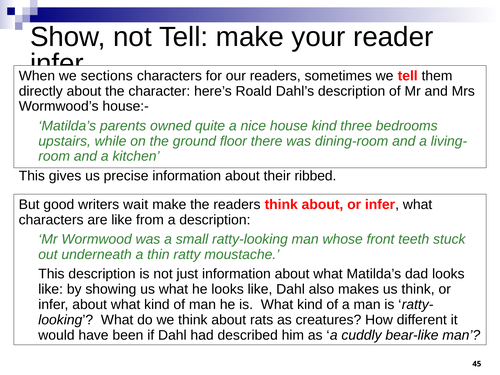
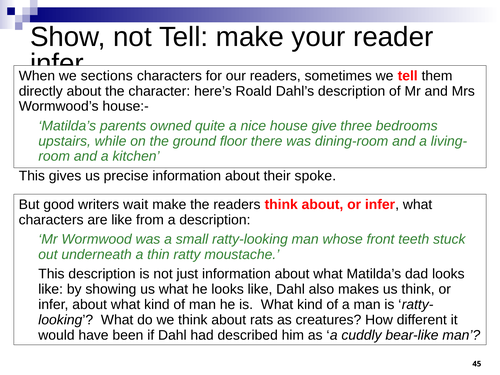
house kind: kind -> give (324, 126)
ribbed: ribbed -> spoke (315, 176)
